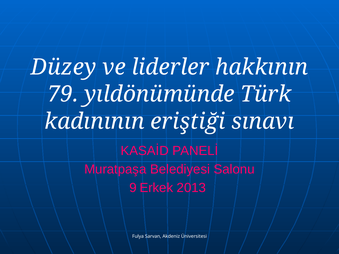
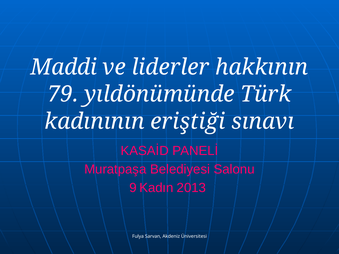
Düzey: Düzey -> Maddi (64, 67)
Erkek: Erkek -> Kadın (156, 188)
